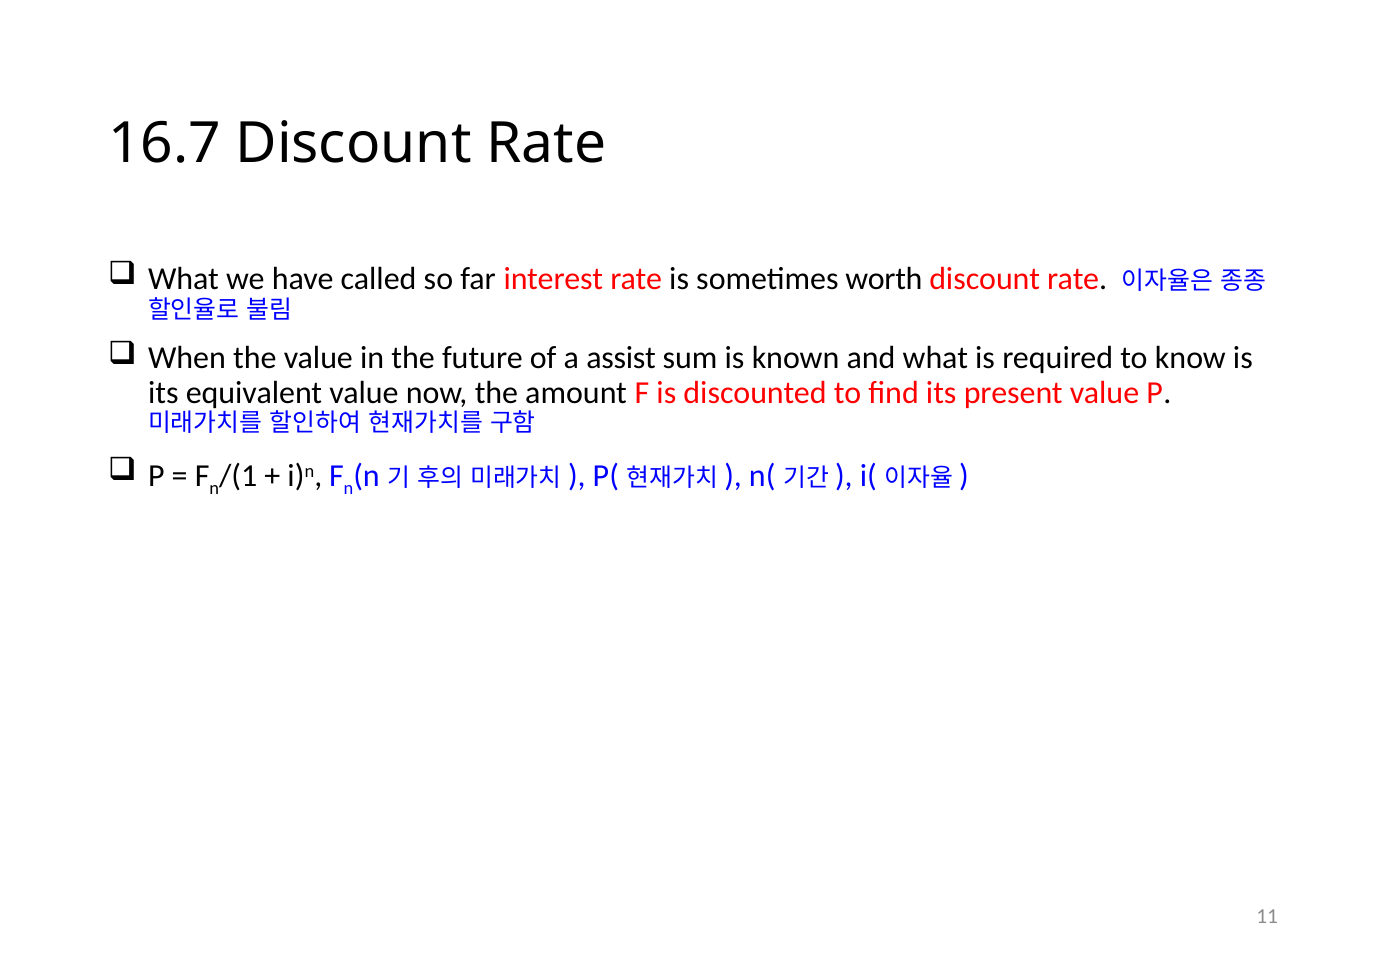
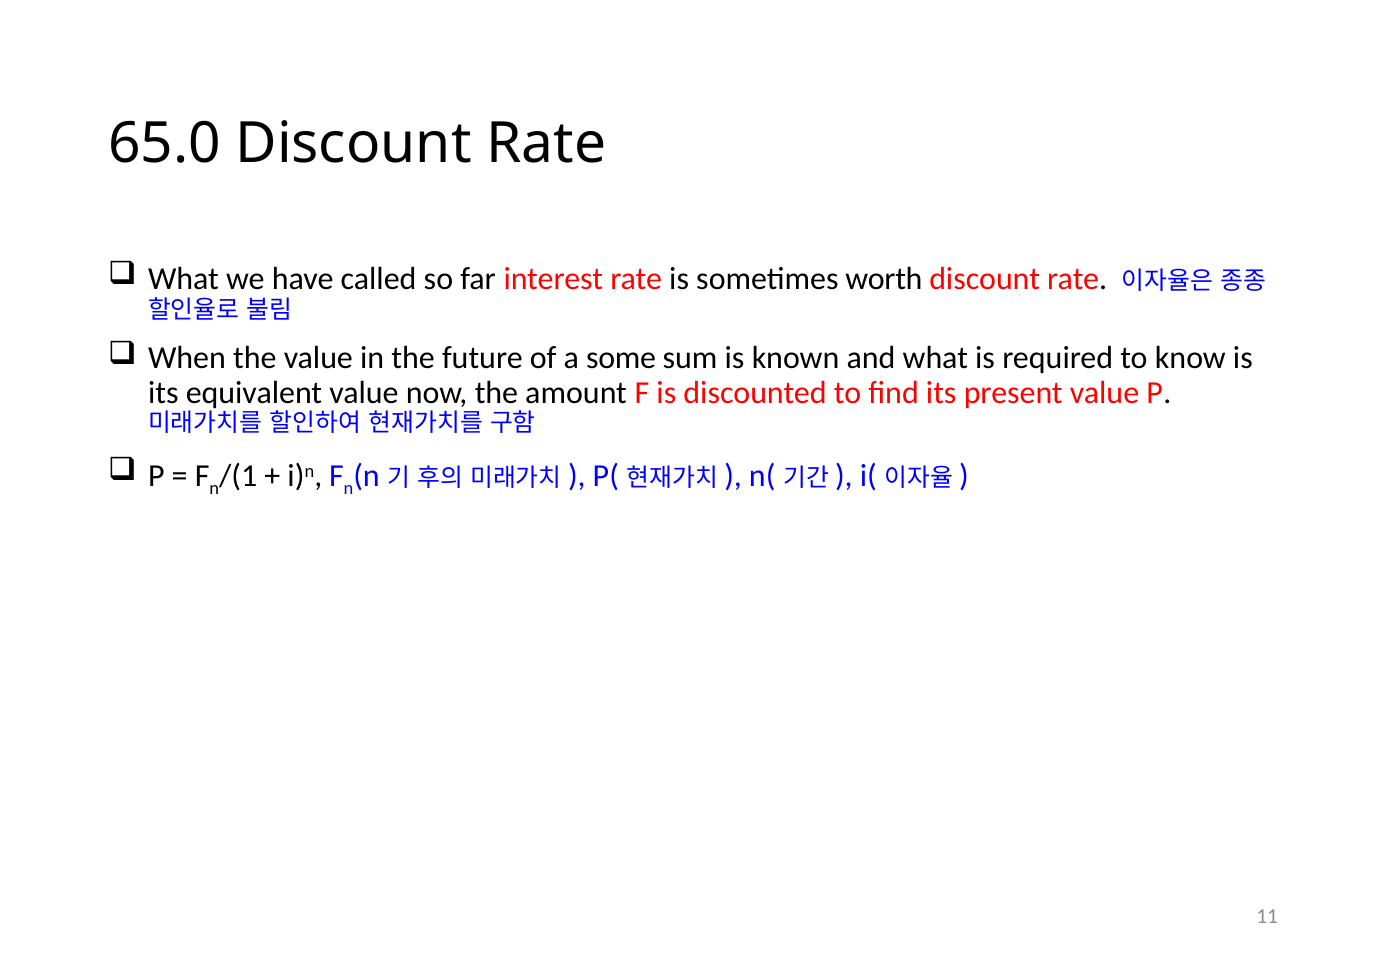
16.7: 16.7 -> 65.0 (165, 143)
assist: assist -> some (621, 358)
